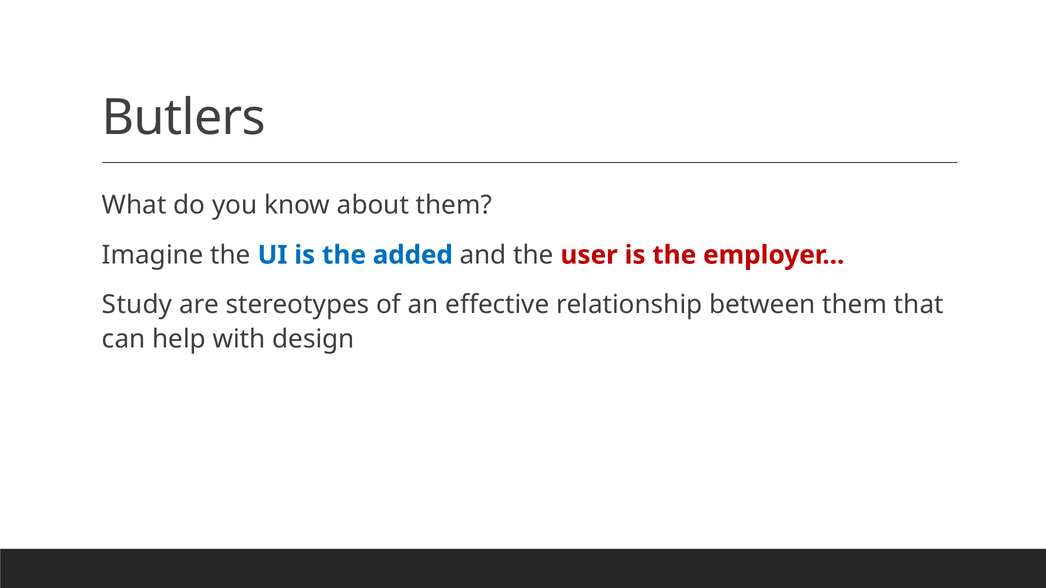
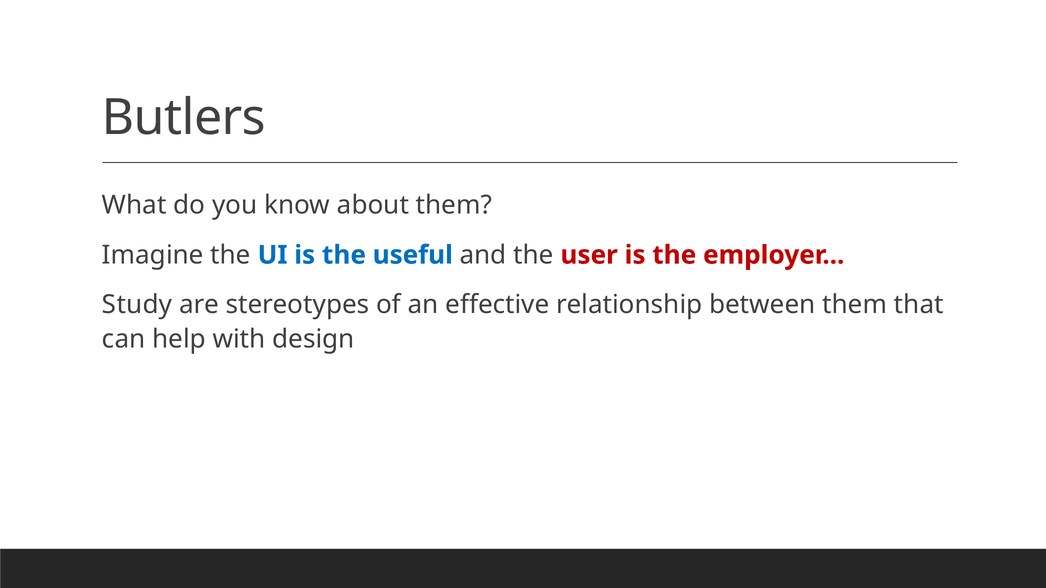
added: added -> useful (413, 255)
